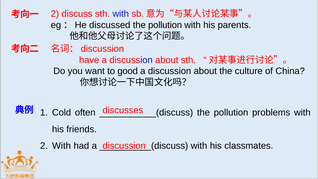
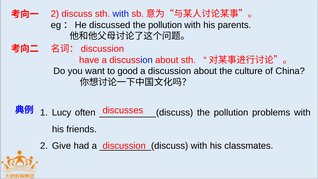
Cold: Cold -> Lucy (62, 112)
2 With: With -> Give (62, 146)
